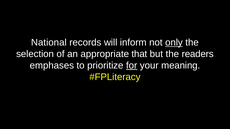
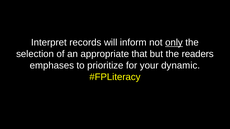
National: National -> Interpret (49, 43)
for underline: present -> none (132, 66)
meaning: meaning -> dynamic (181, 66)
